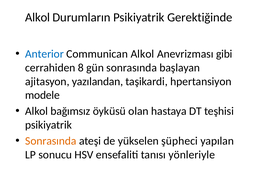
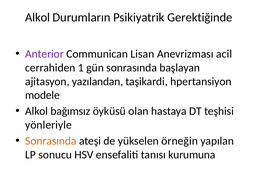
Anterior colour: blue -> purple (44, 54)
Communican Alkol: Alkol -> Lisan (142, 54)
gibi: gibi -> acil (224, 54)
8: 8 -> 1 (81, 68)
psikiyatrik: psikiyatrik -> yönleriyle (48, 125)
şüpheci: şüpheci -> örneğin (180, 141)
yönleriyle: yönleriyle -> kurumuna (192, 155)
